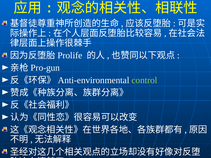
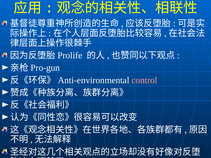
control colour: light green -> pink (144, 80)
